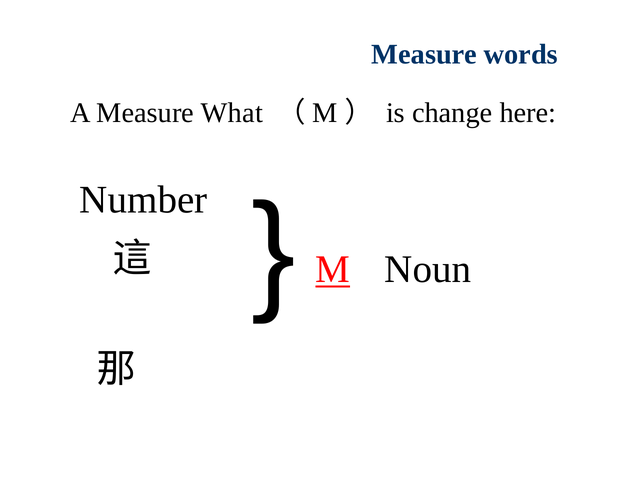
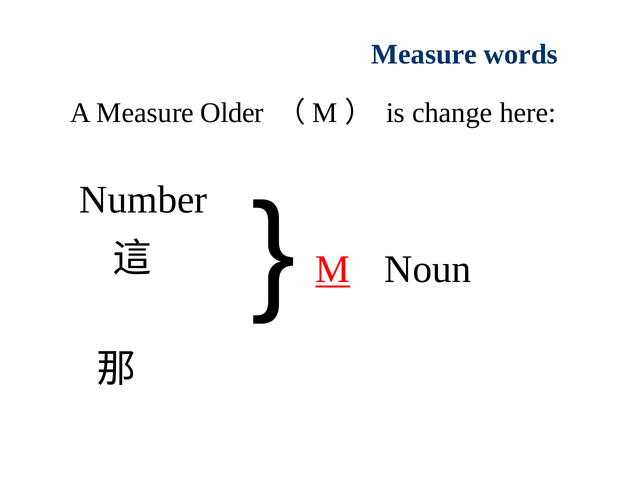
What: What -> Older (232, 113)
